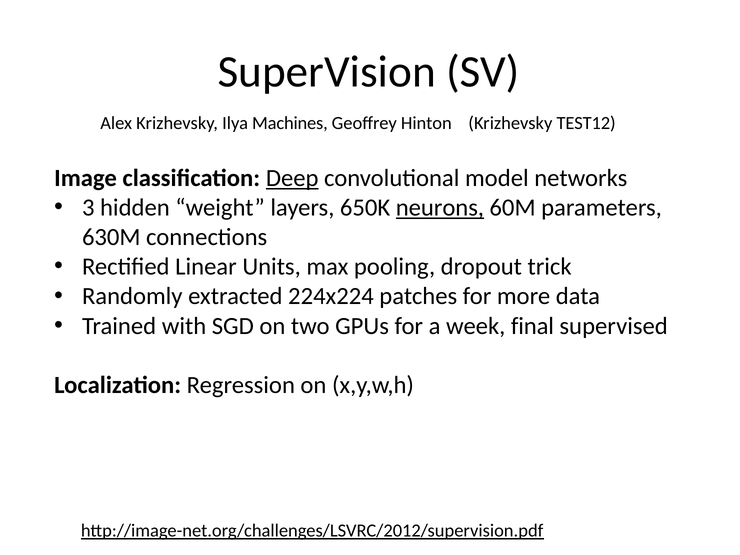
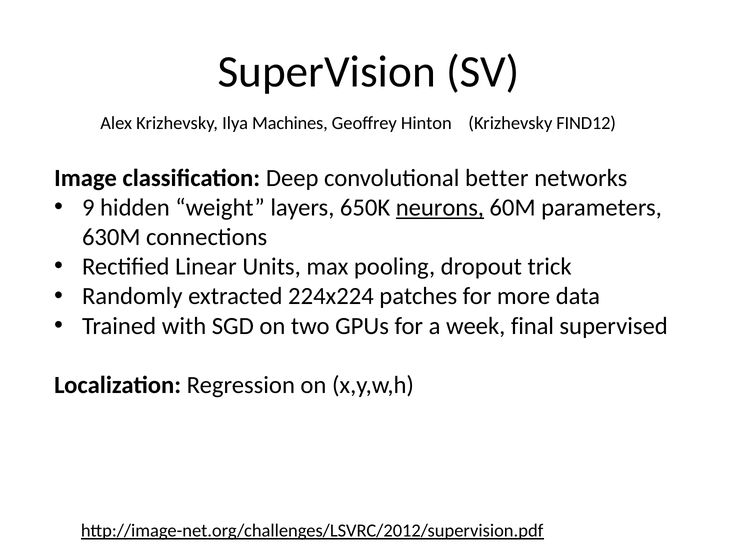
TEST12: TEST12 -> FIND12 (586, 123)
Deep underline: present -> none (292, 178)
model: model -> better (497, 178)
3: 3 -> 9 (88, 208)
